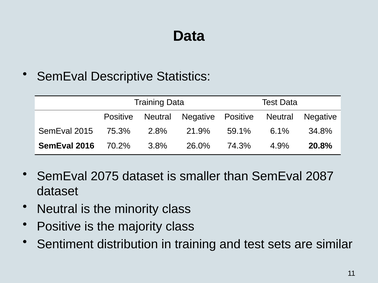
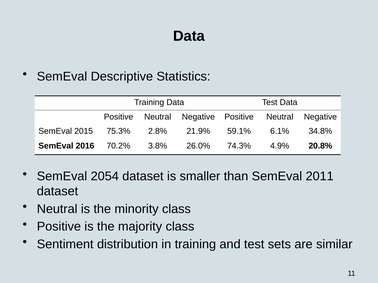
2075: 2075 -> 2054 (105, 176)
2087: 2087 -> 2011 (320, 176)
